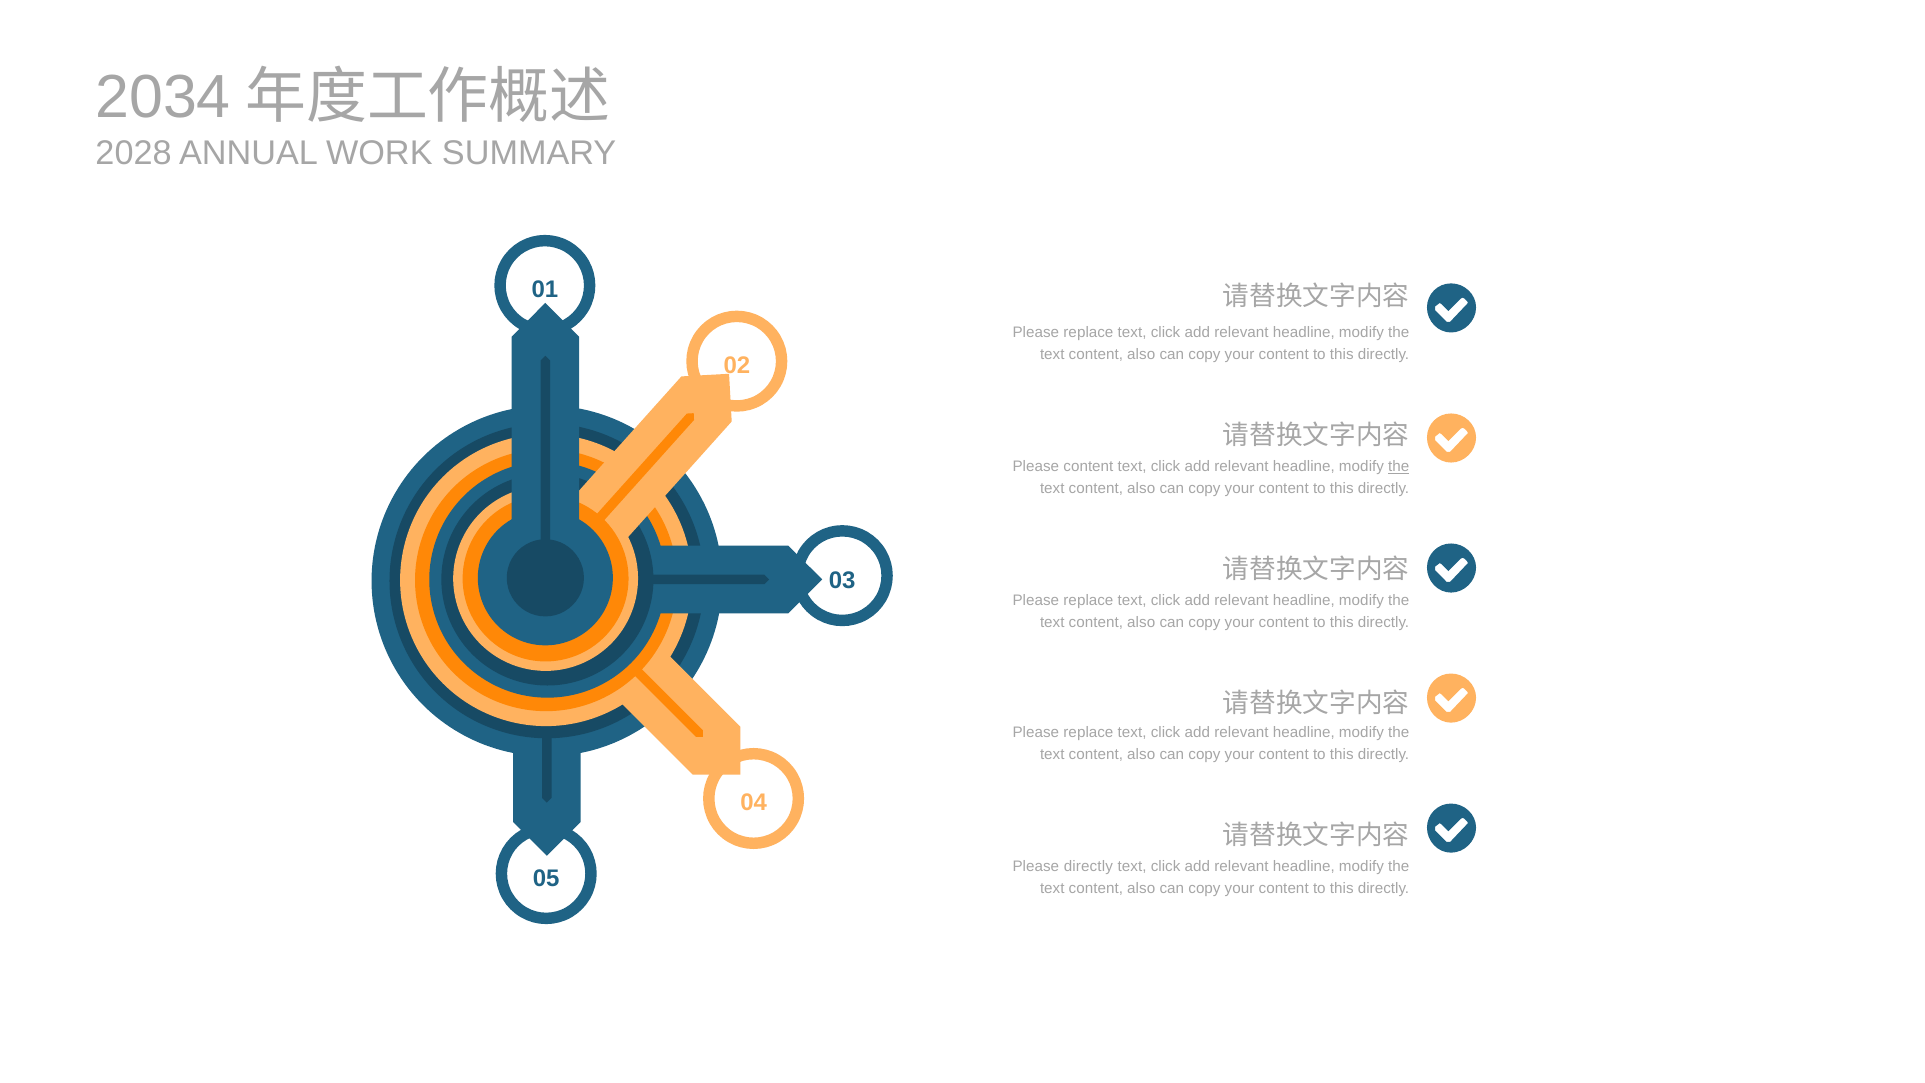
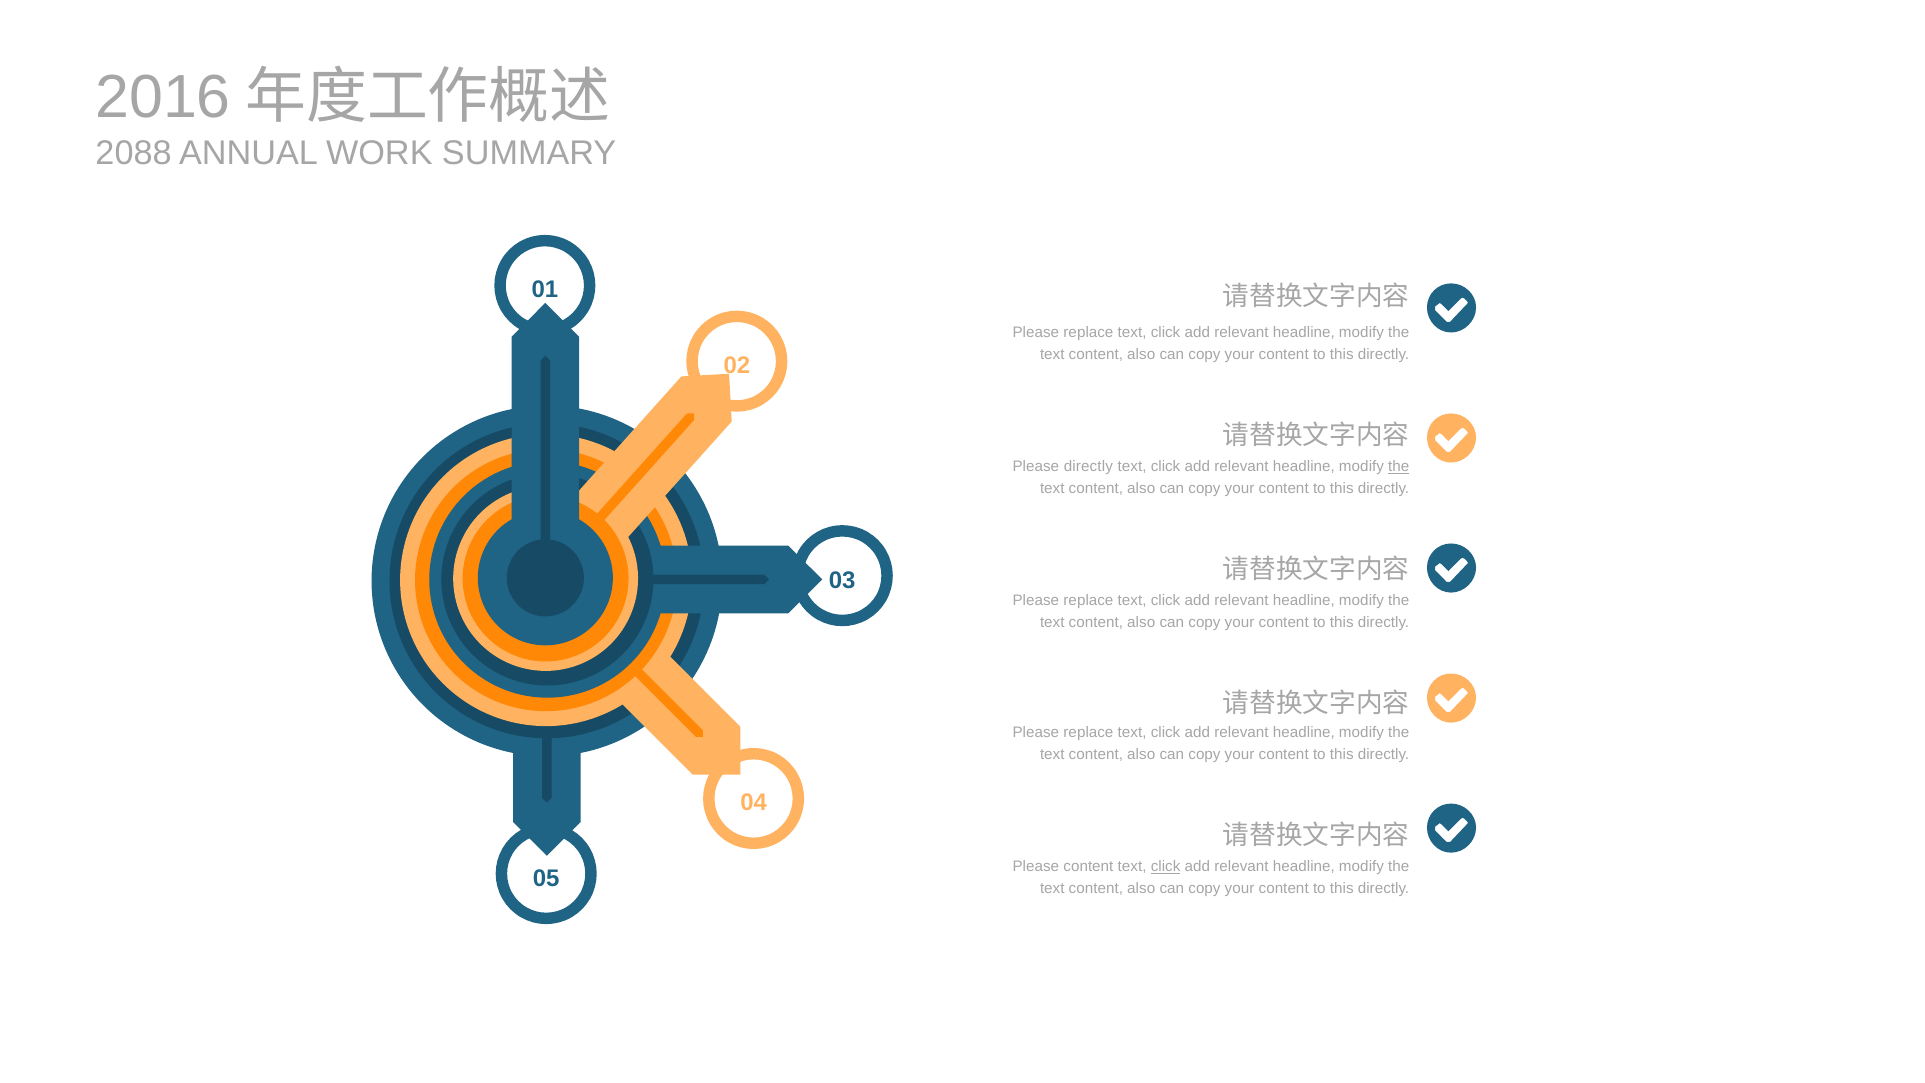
2034: 2034 -> 2016 (163, 97)
2028: 2028 -> 2088 (134, 153)
Please content: content -> directly (1088, 466)
Please directly: directly -> content (1088, 866)
click underline: none -> present (1166, 866)
